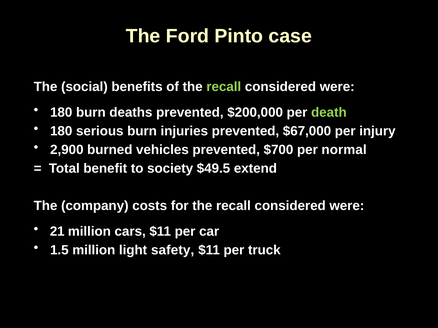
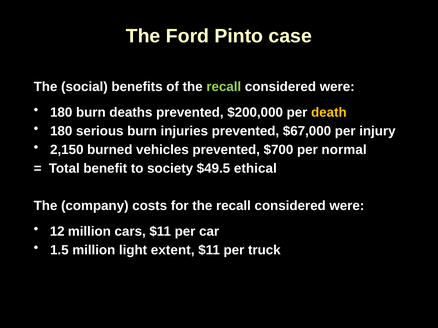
death colour: light green -> yellow (329, 113)
2,900: 2,900 -> 2,150 (67, 150)
extend: extend -> ethical (255, 169)
21: 21 -> 12 (57, 232)
safety: safety -> extent (173, 250)
